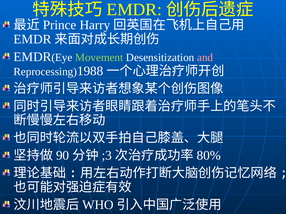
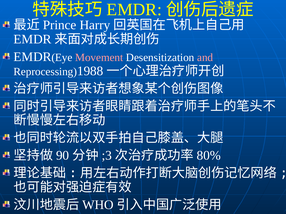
Movement colour: light green -> pink (99, 58)
